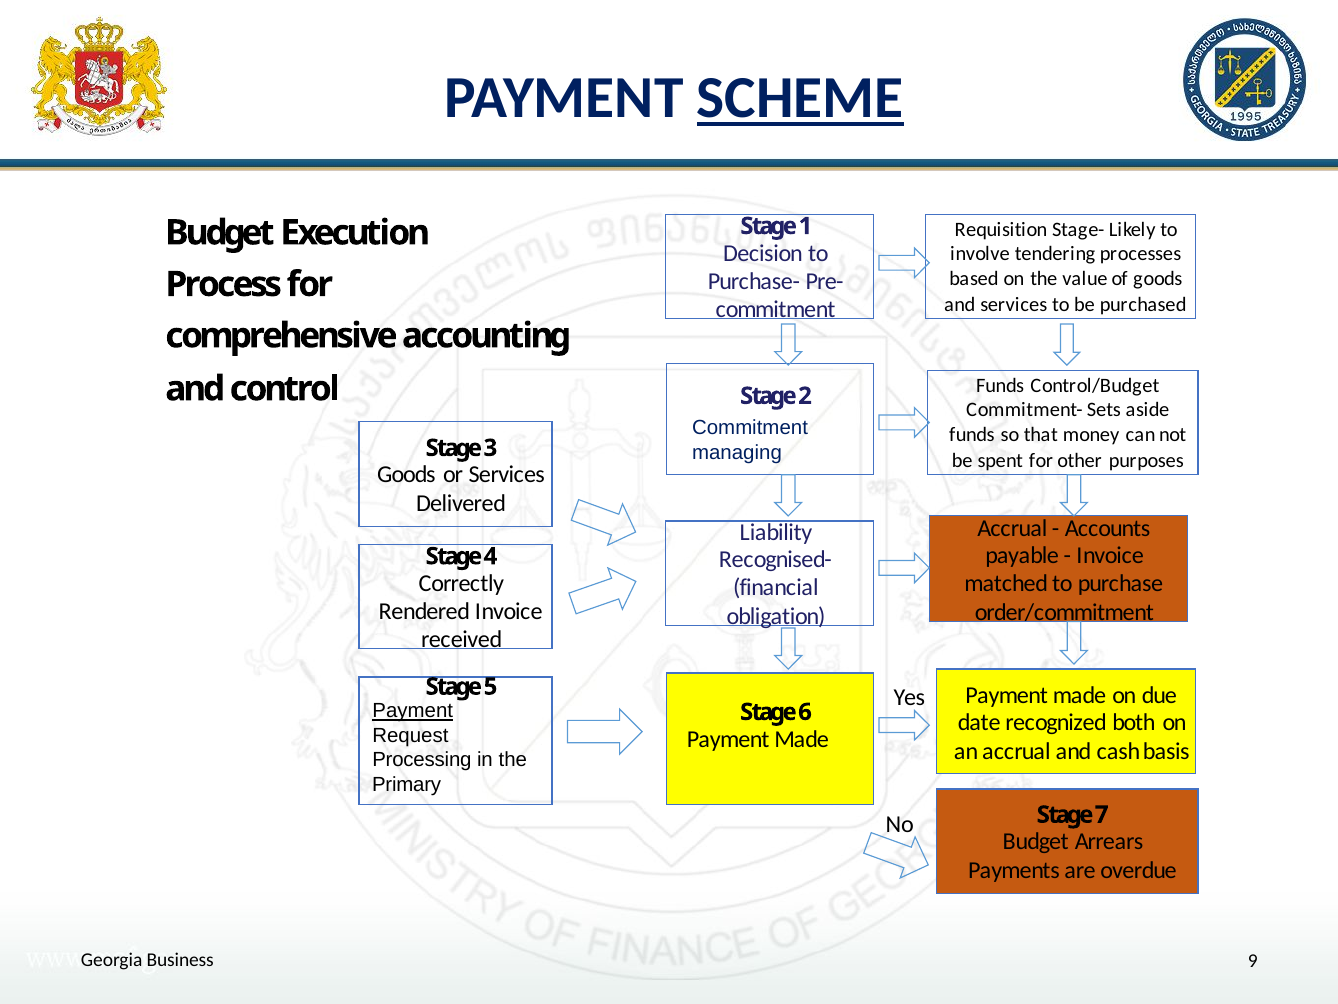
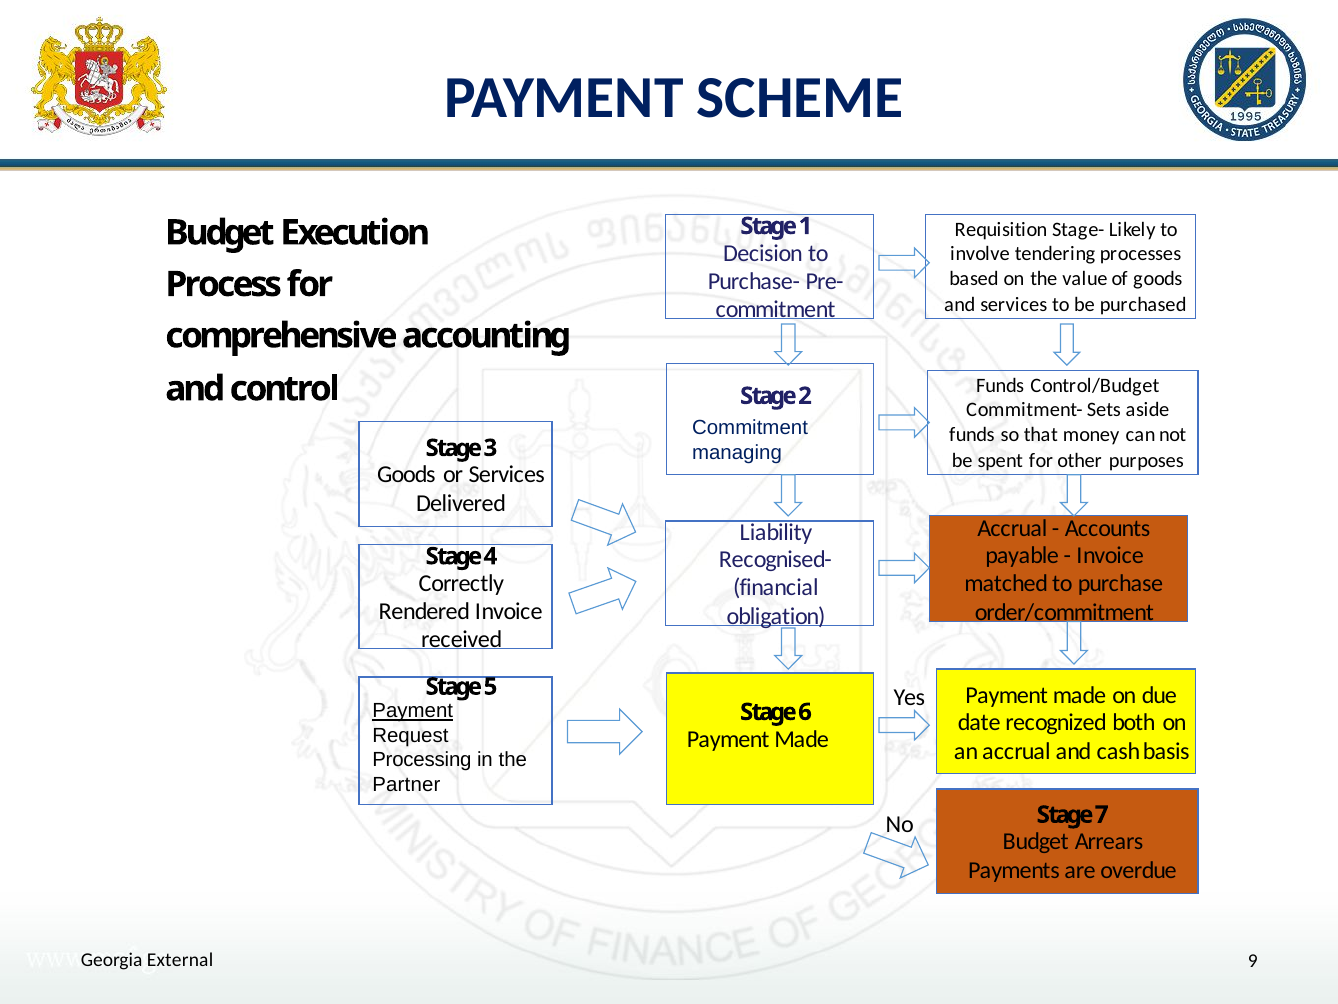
SCHEME underline: present -> none (800, 98)
Primary: Primary -> Partner (406, 784)
Business: Business -> External (180, 960)
